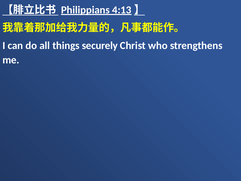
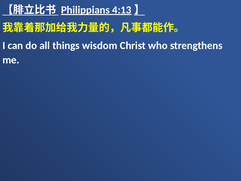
securely: securely -> wisdom (100, 45)
